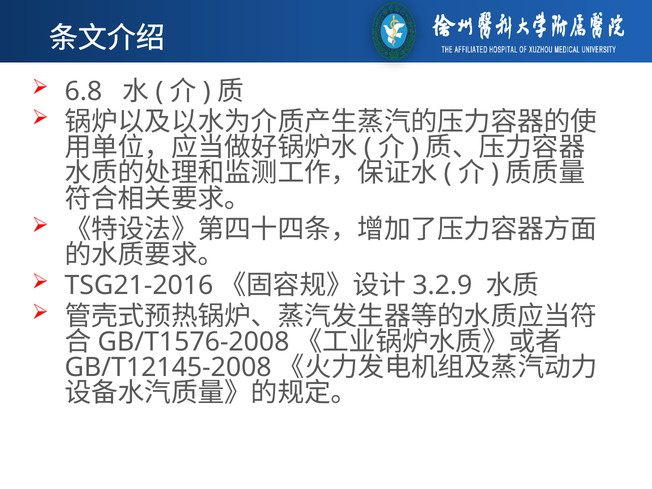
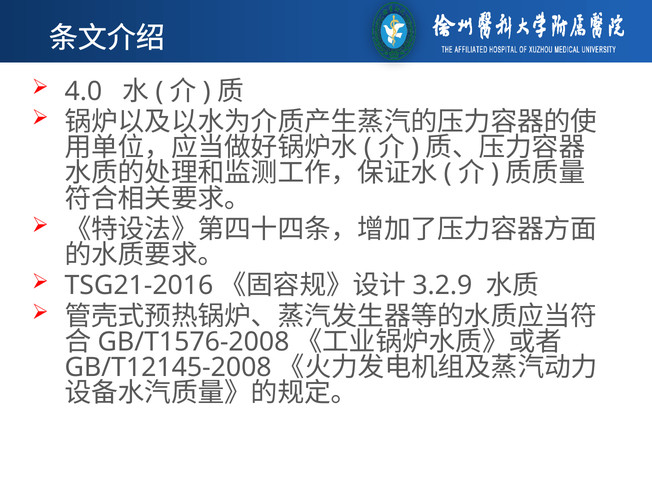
6.8: 6.8 -> 4.0 (83, 91)
